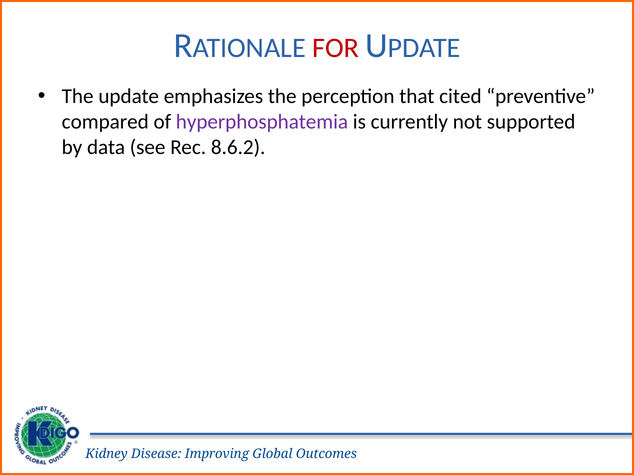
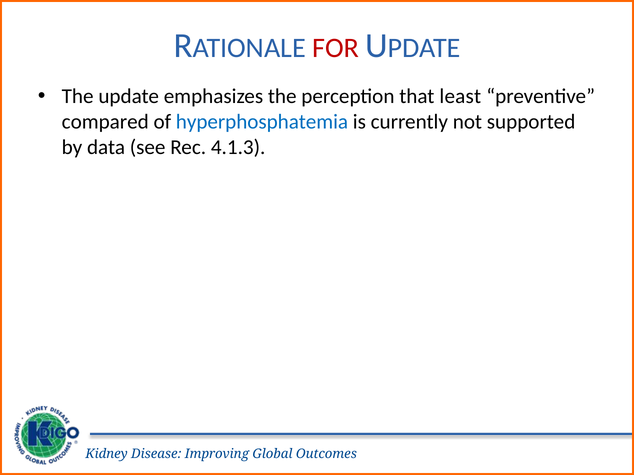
cited: cited -> least (460, 97)
hyperphosphatemia colour: purple -> blue (262, 122)
8.6.2: 8.6.2 -> 4.1.3 (238, 147)
